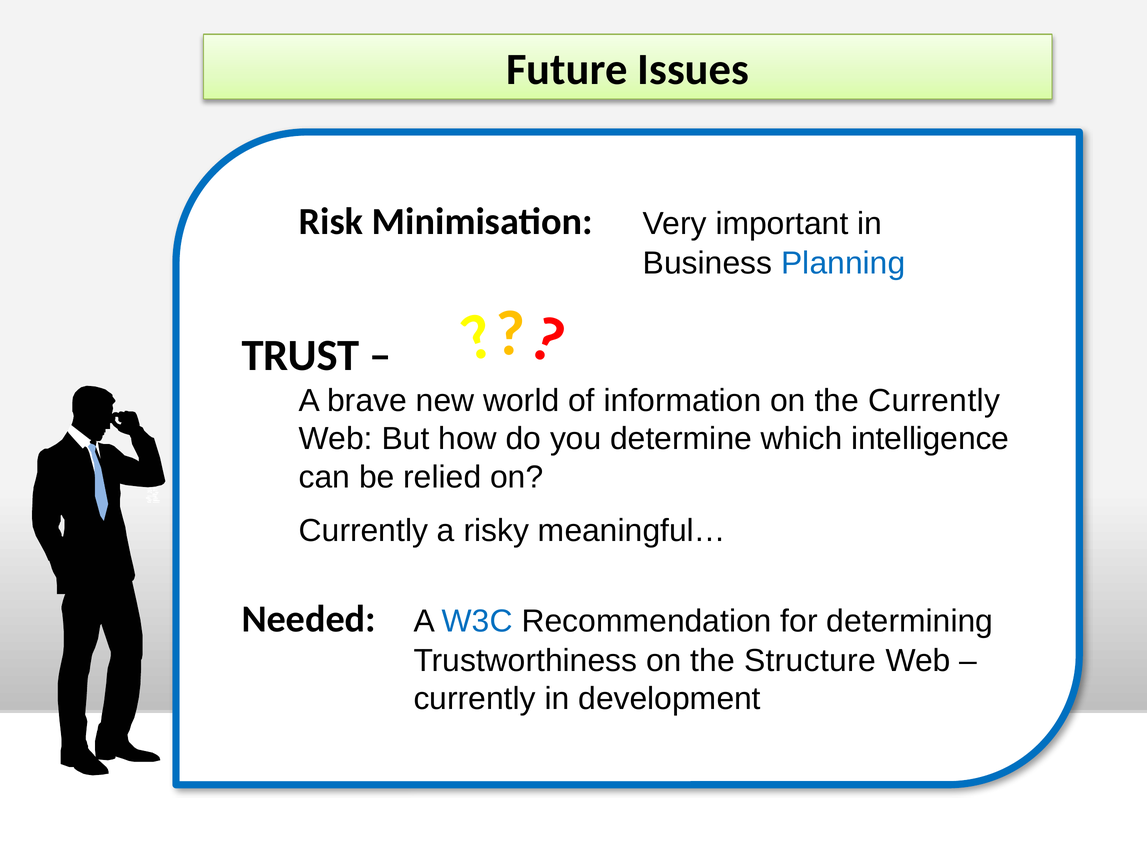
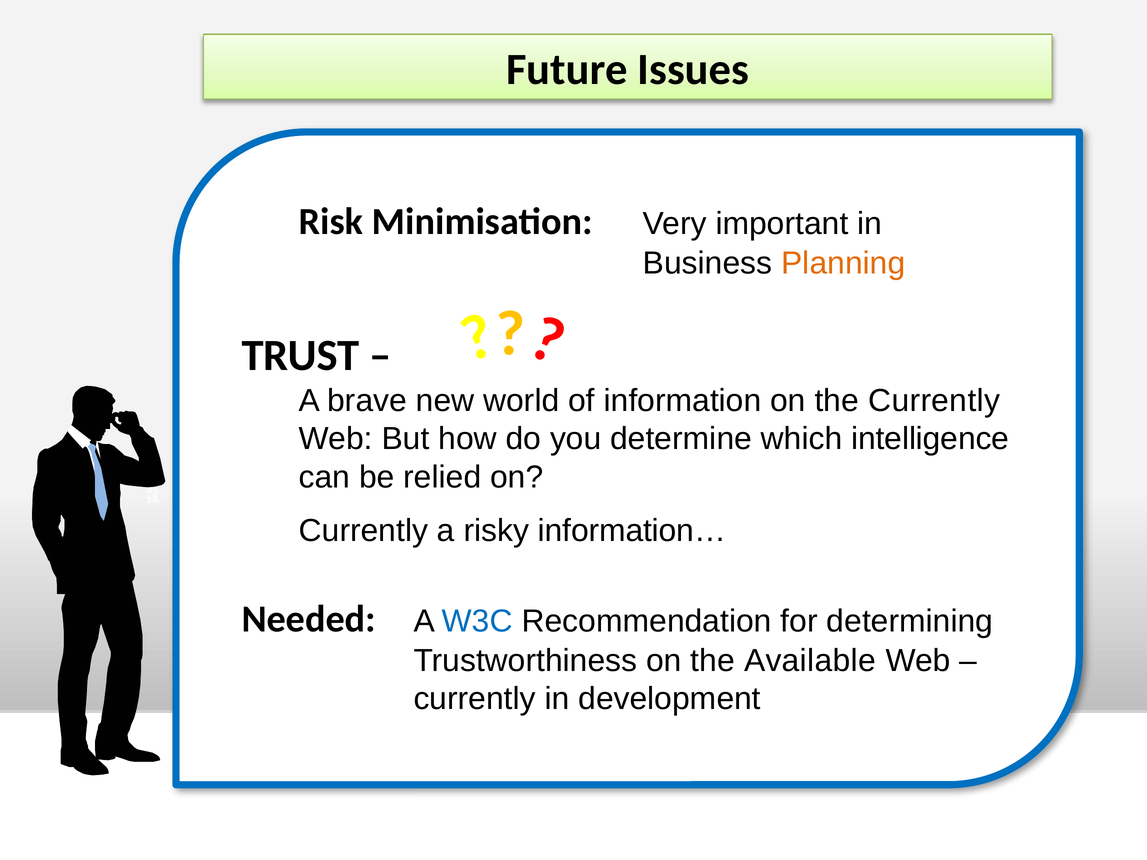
Planning colour: blue -> orange (843, 263)
meaningful…: meaningful… -> information… (632, 531)
Structure: Structure -> Available (810, 661)
